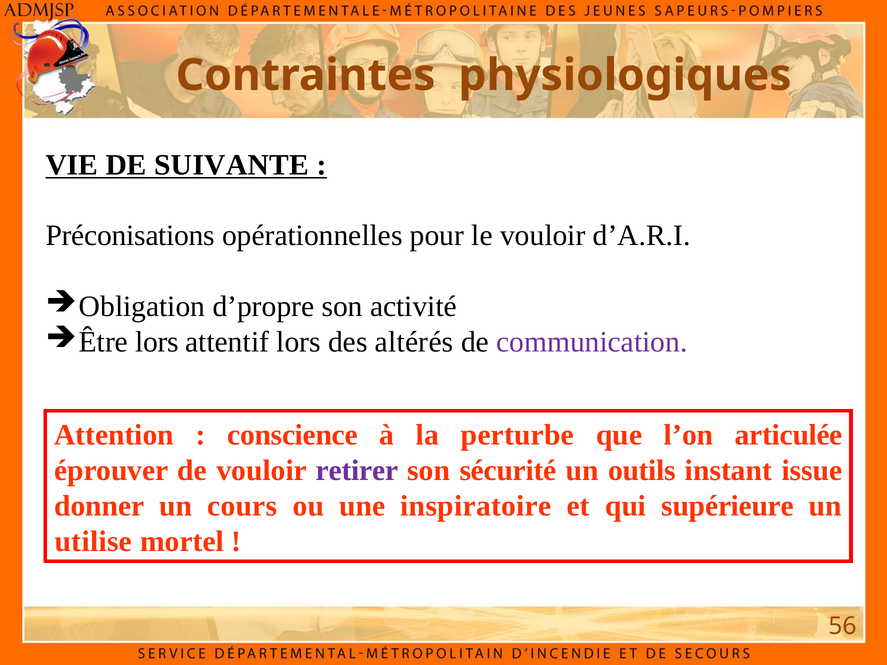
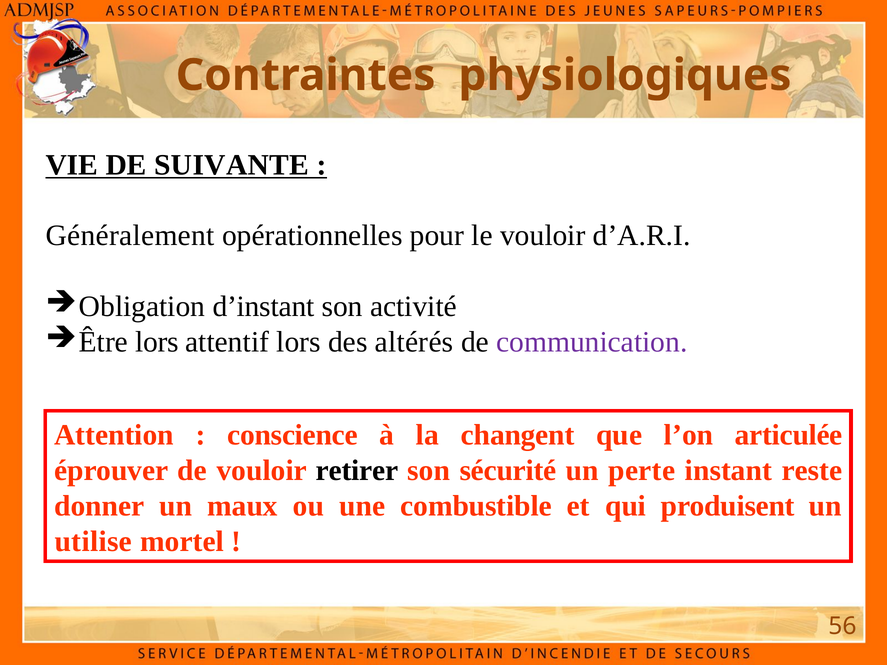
Préconisations: Préconisations -> Généralement (130, 236)
d’propre: d’propre -> d’instant (264, 307)
perturbe: perturbe -> changent (518, 435)
retirer colour: purple -> black (357, 471)
outils: outils -> perte (642, 471)
issue: issue -> reste (812, 471)
cours: cours -> maux (242, 506)
inspiratoire: inspiratoire -> combustible (476, 506)
supérieure: supérieure -> produisent (728, 506)
